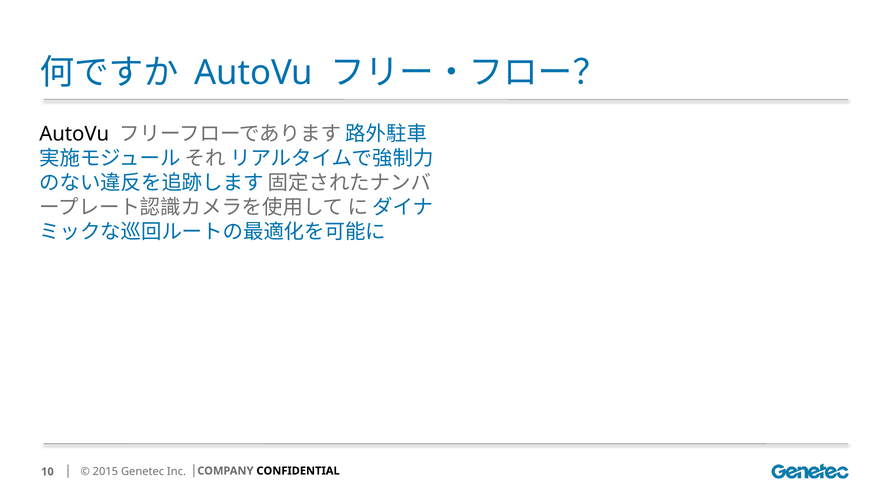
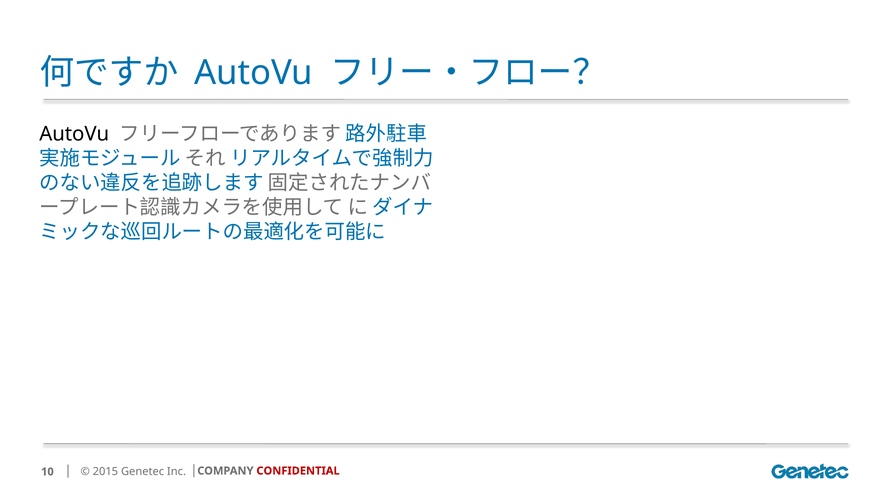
CONFIDENTIAL colour: black -> red (298, 471)
